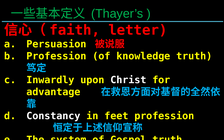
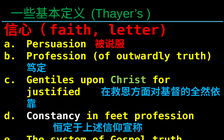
knowledge: knowledge -> outwardly (143, 56)
Inwardly: Inwardly -> Gentiles (50, 80)
Christ colour: white -> light green (128, 80)
advantage: advantage -> justified (53, 92)
